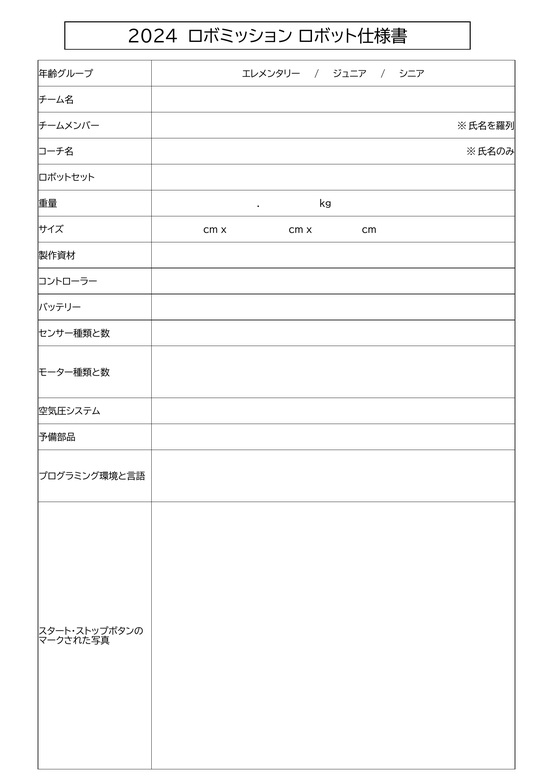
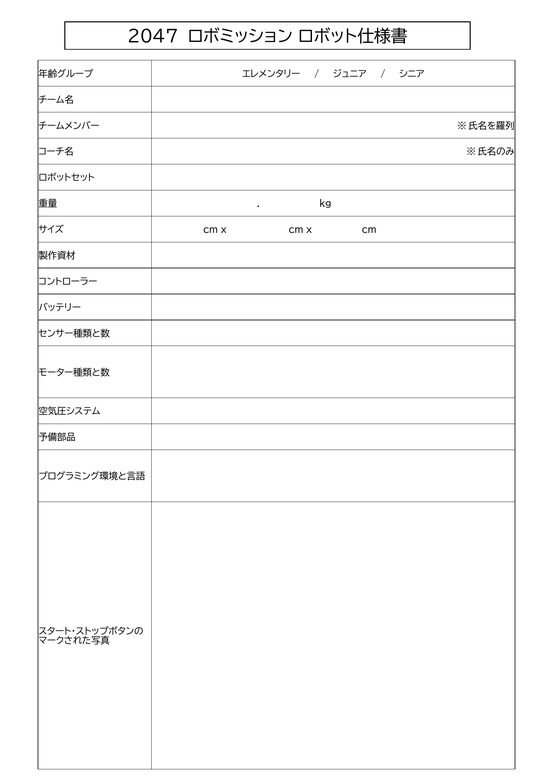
2024: 2024 -> 2047 (153, 37)
